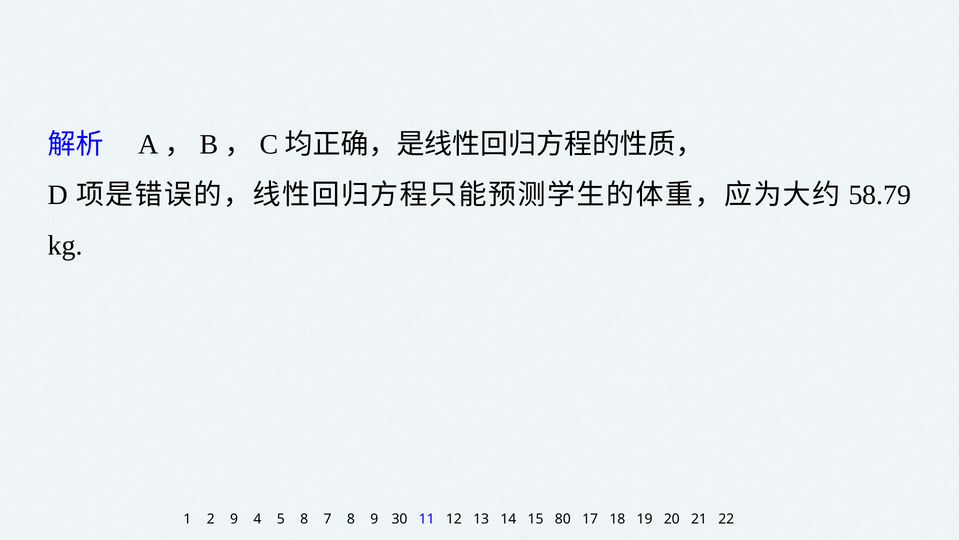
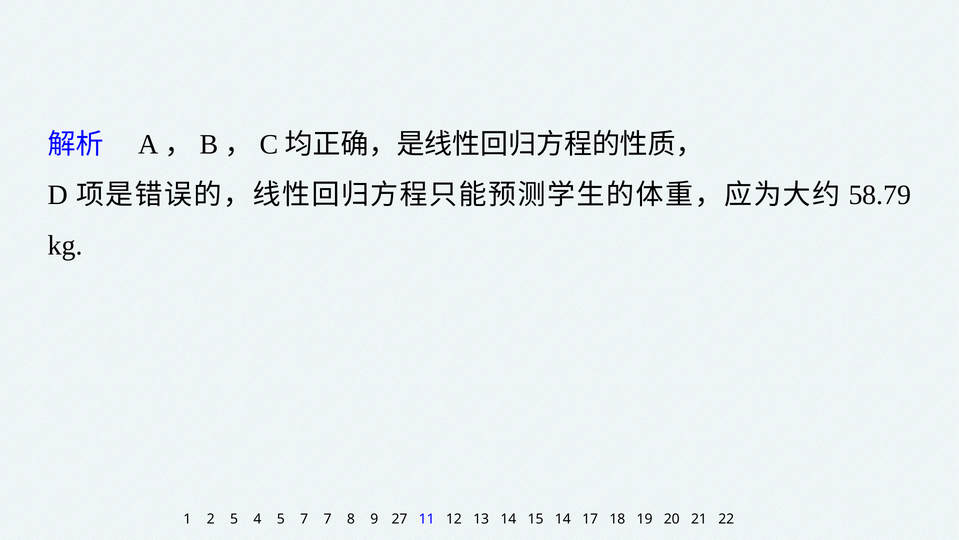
2 9: 9 -> 5 (234, 518)
5 8: 8 -> 7 (304, 518)
30: 30 -> 27 (400, 518)
15 80: 80 -> 14 (563, 518)
